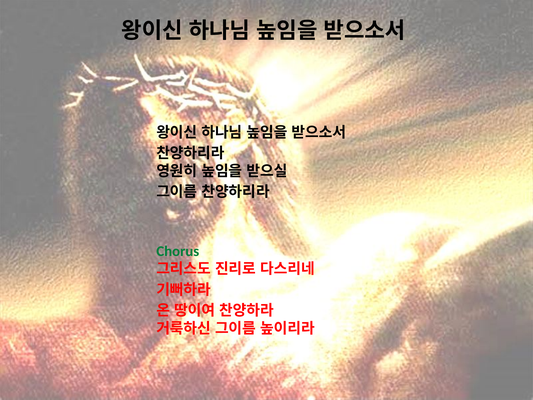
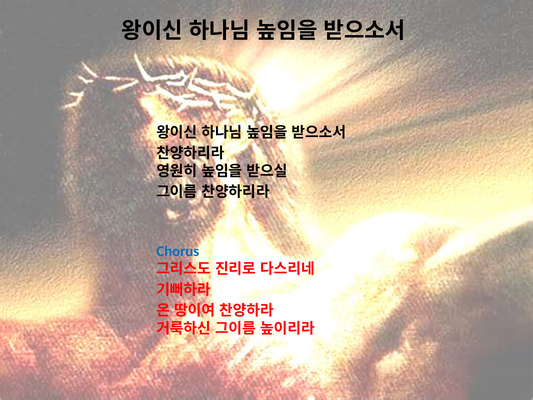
Chorus colour: green -> blue (178, 251)
